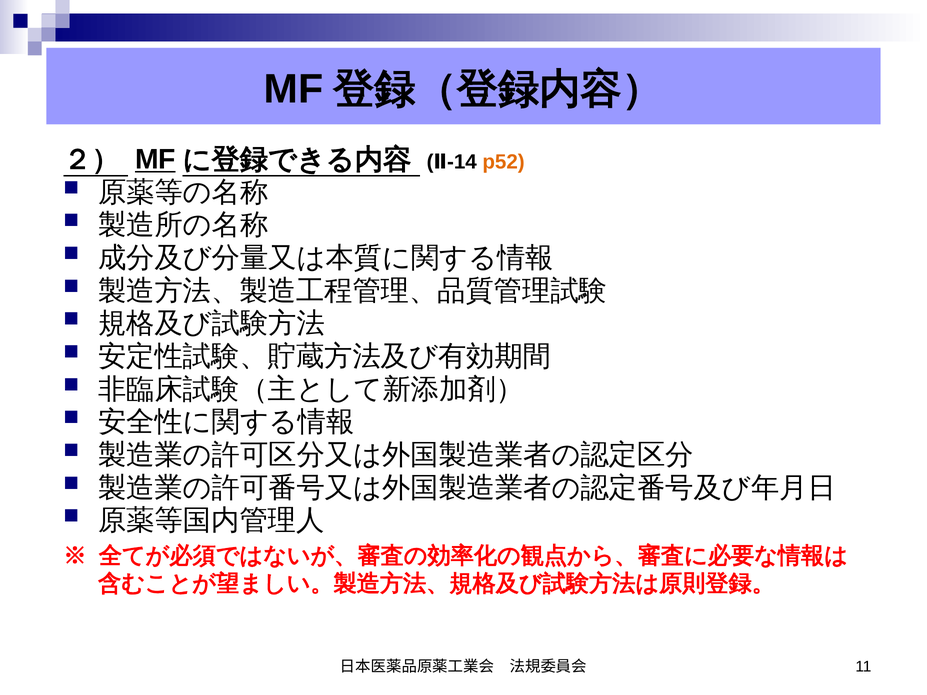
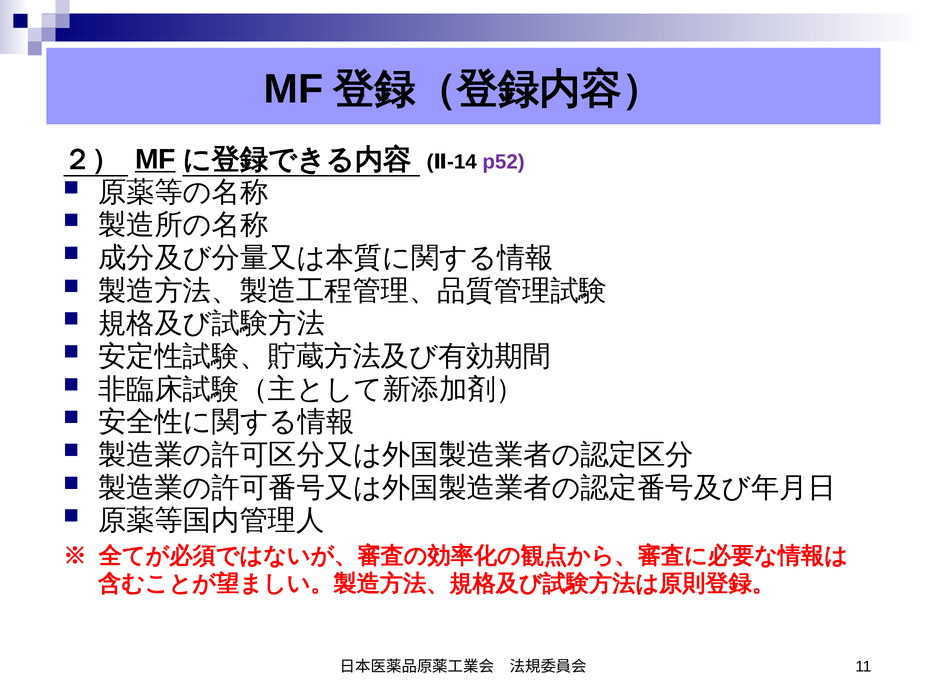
p52 colour: orange -> purple (504, 162)
